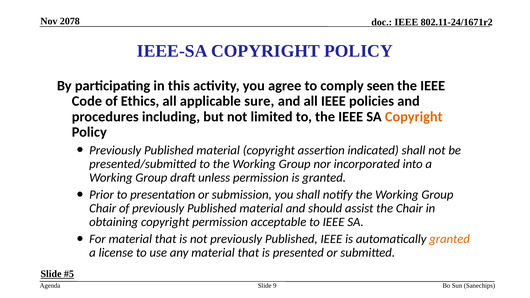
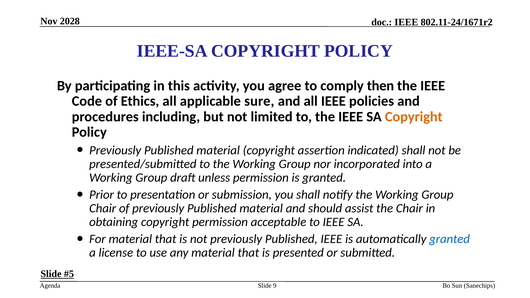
2078: 2078 -> 2028 (70, 21)
seen: seen -> then (380, 86)
granted colour: orange -> blue (450, 239)
